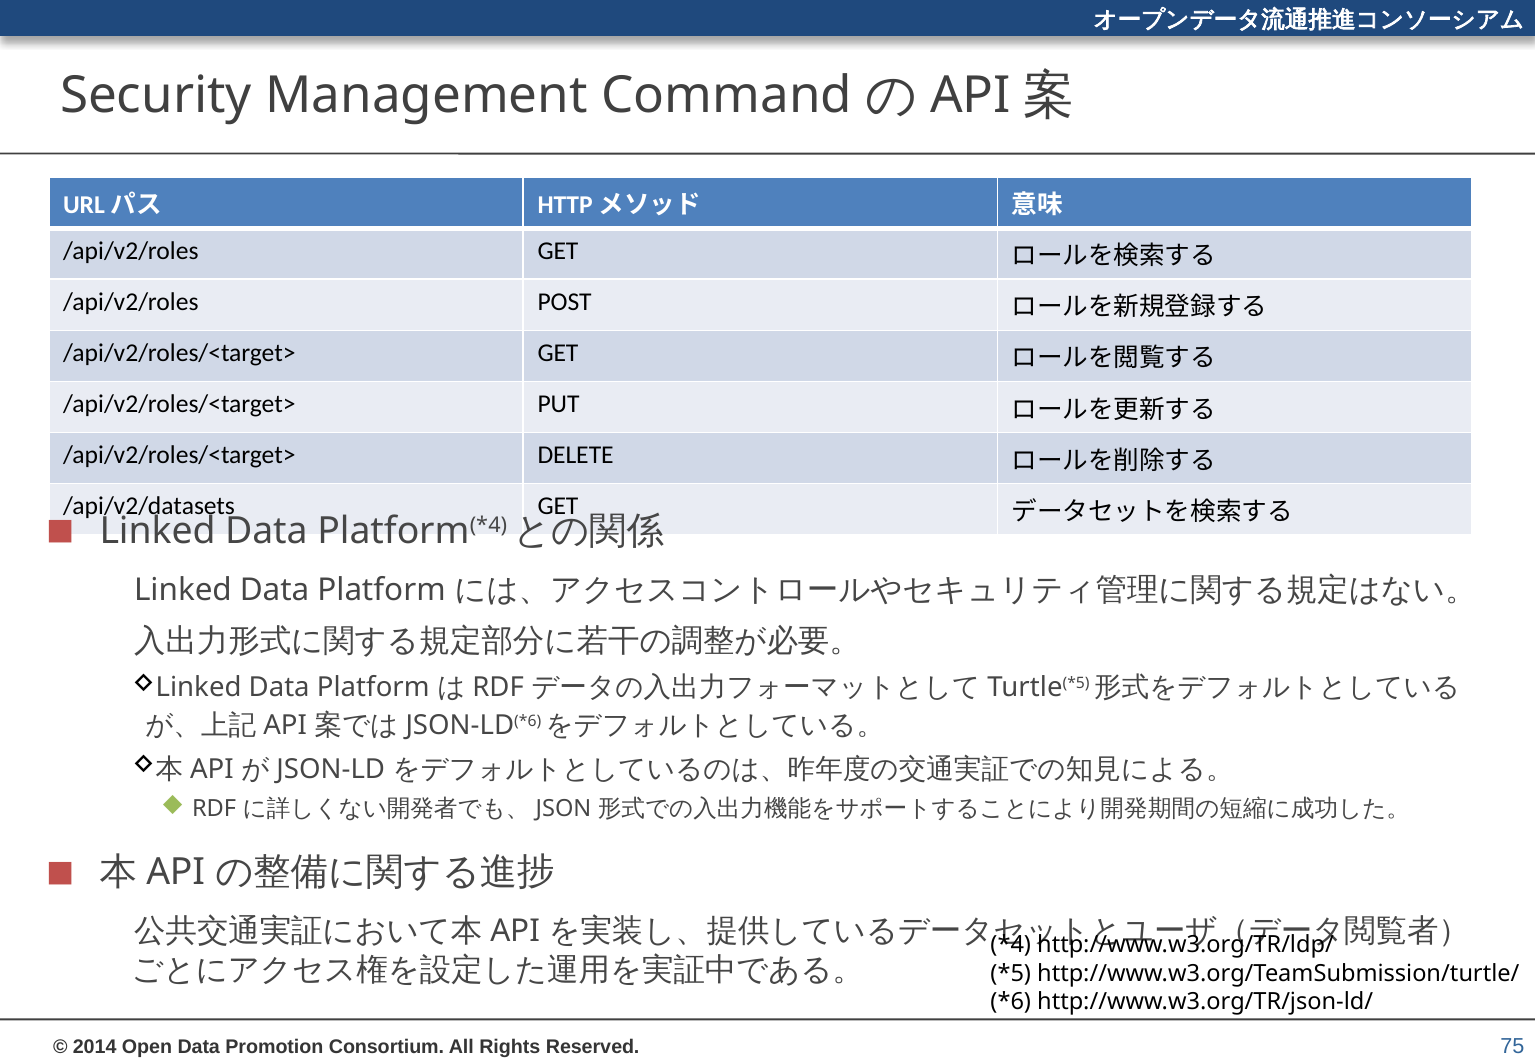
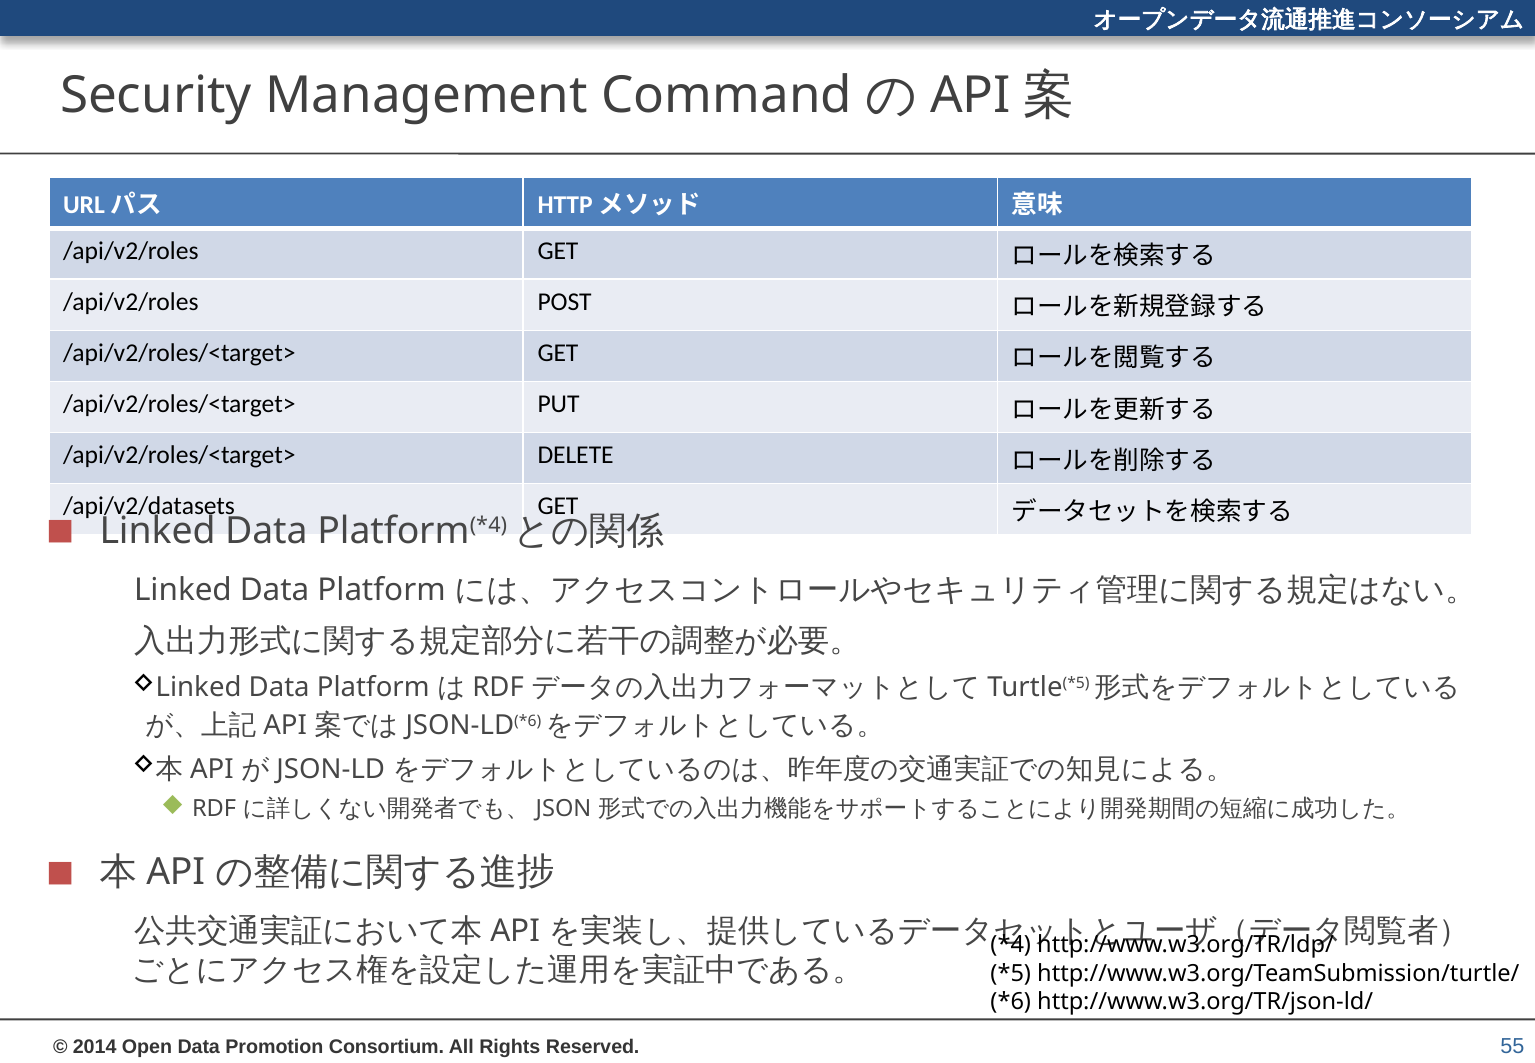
75: 75 -> 55 (1512, 1046)
